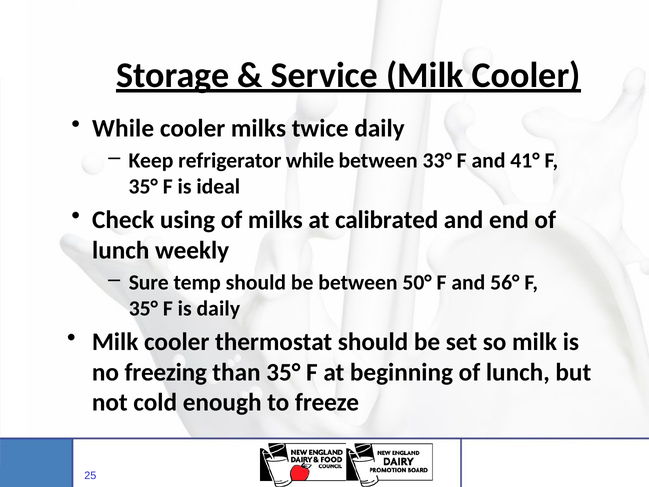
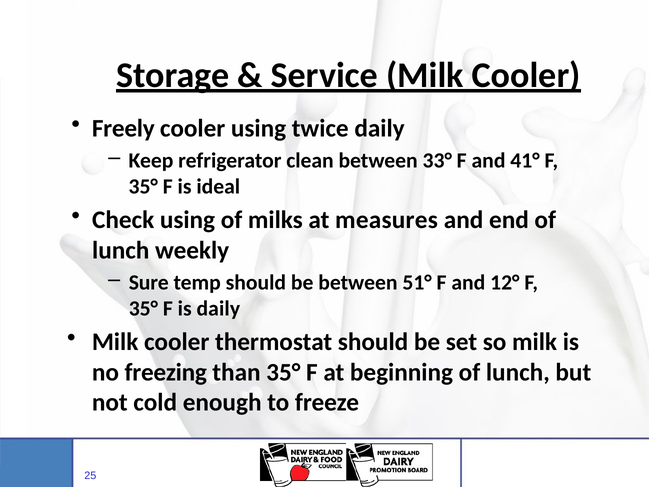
While: While -> Freely (123, 128)
cooler milks: milks -> using (259, 128)
refrigerator while: while -> clean (310, 161)
calibrated: calibrated -> measures (386, 220)
50°: 50° -> 51° (417, 282)
56°: 56° -> 12° (505, 282)
